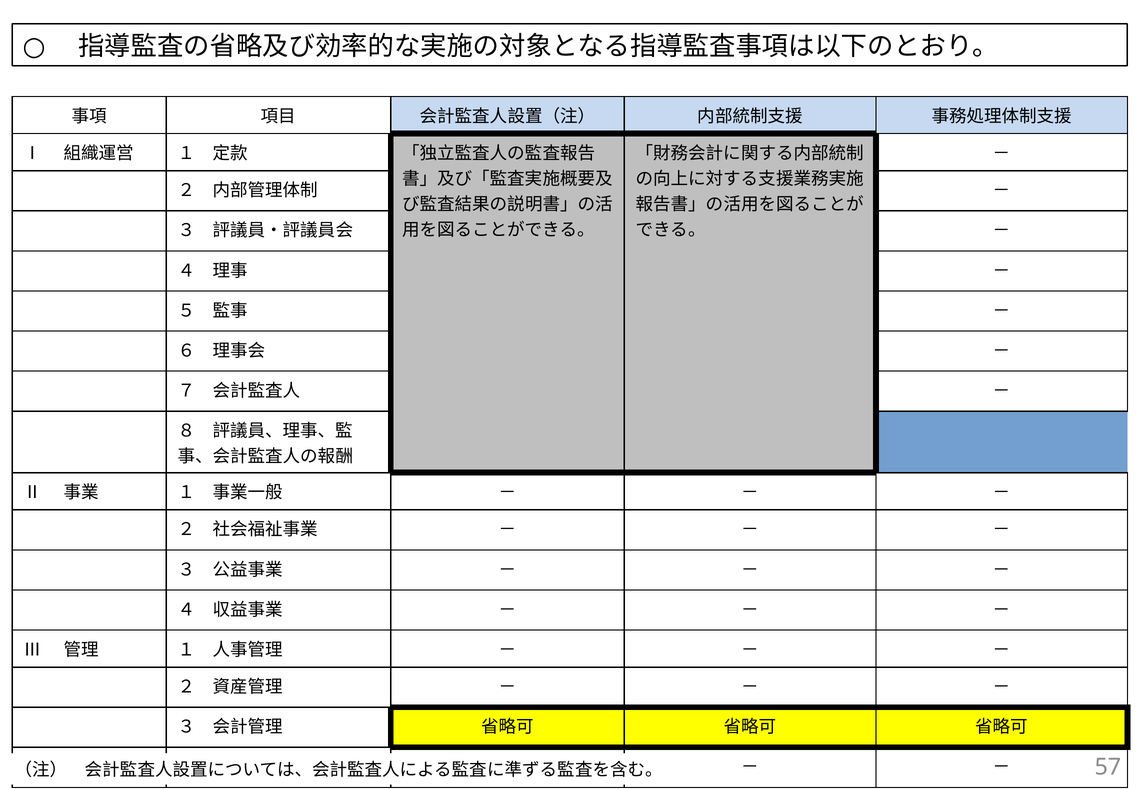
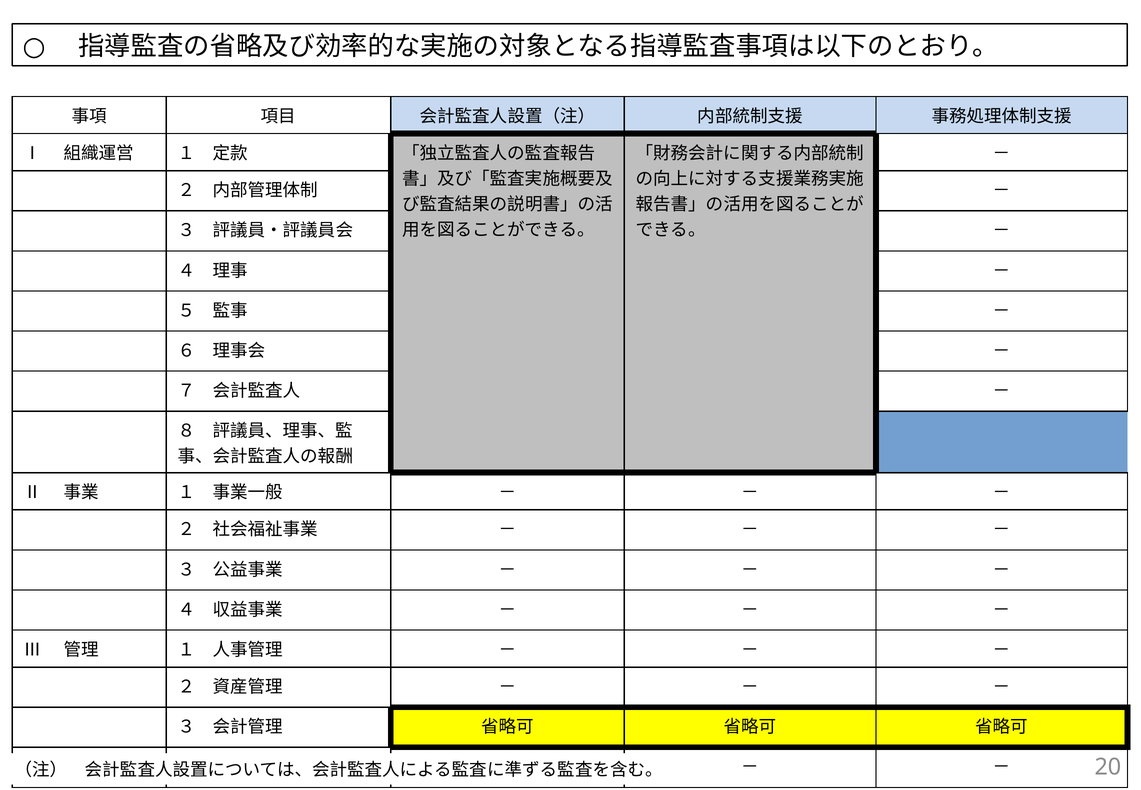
57: 57 -> 20 (1108, 767)
